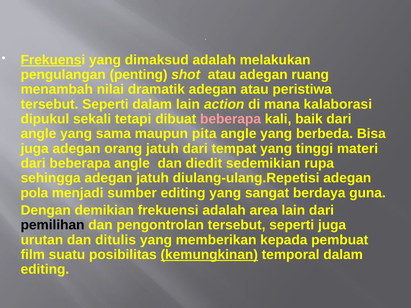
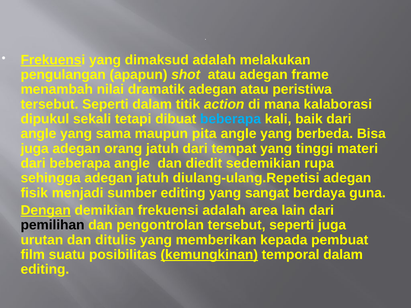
penting: penting -> apapun (139, 75)
ruang: ruang -> frame (310, 75)
dalam lain: lain -> titik (188, 104)
beberapa colour: pink -> light blue (231, 119)
pola: pola -> fisik (34, 193)
Dengan underline: none -> present (46, 211)
